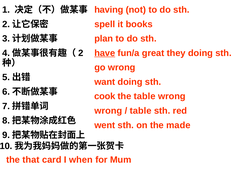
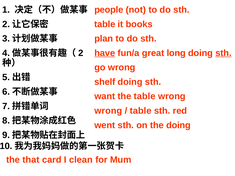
having: having -> people (109, 10)
spell: spell -> table (105, 24)
they: they -> long (176, 53)
sth underline: none -> present (223, 53)
want: want -> shelf (105, 82)
cook: cook -> want (105, 96)
the made: made -> doing (178, 125)
when: when -> clean (81, 160)
